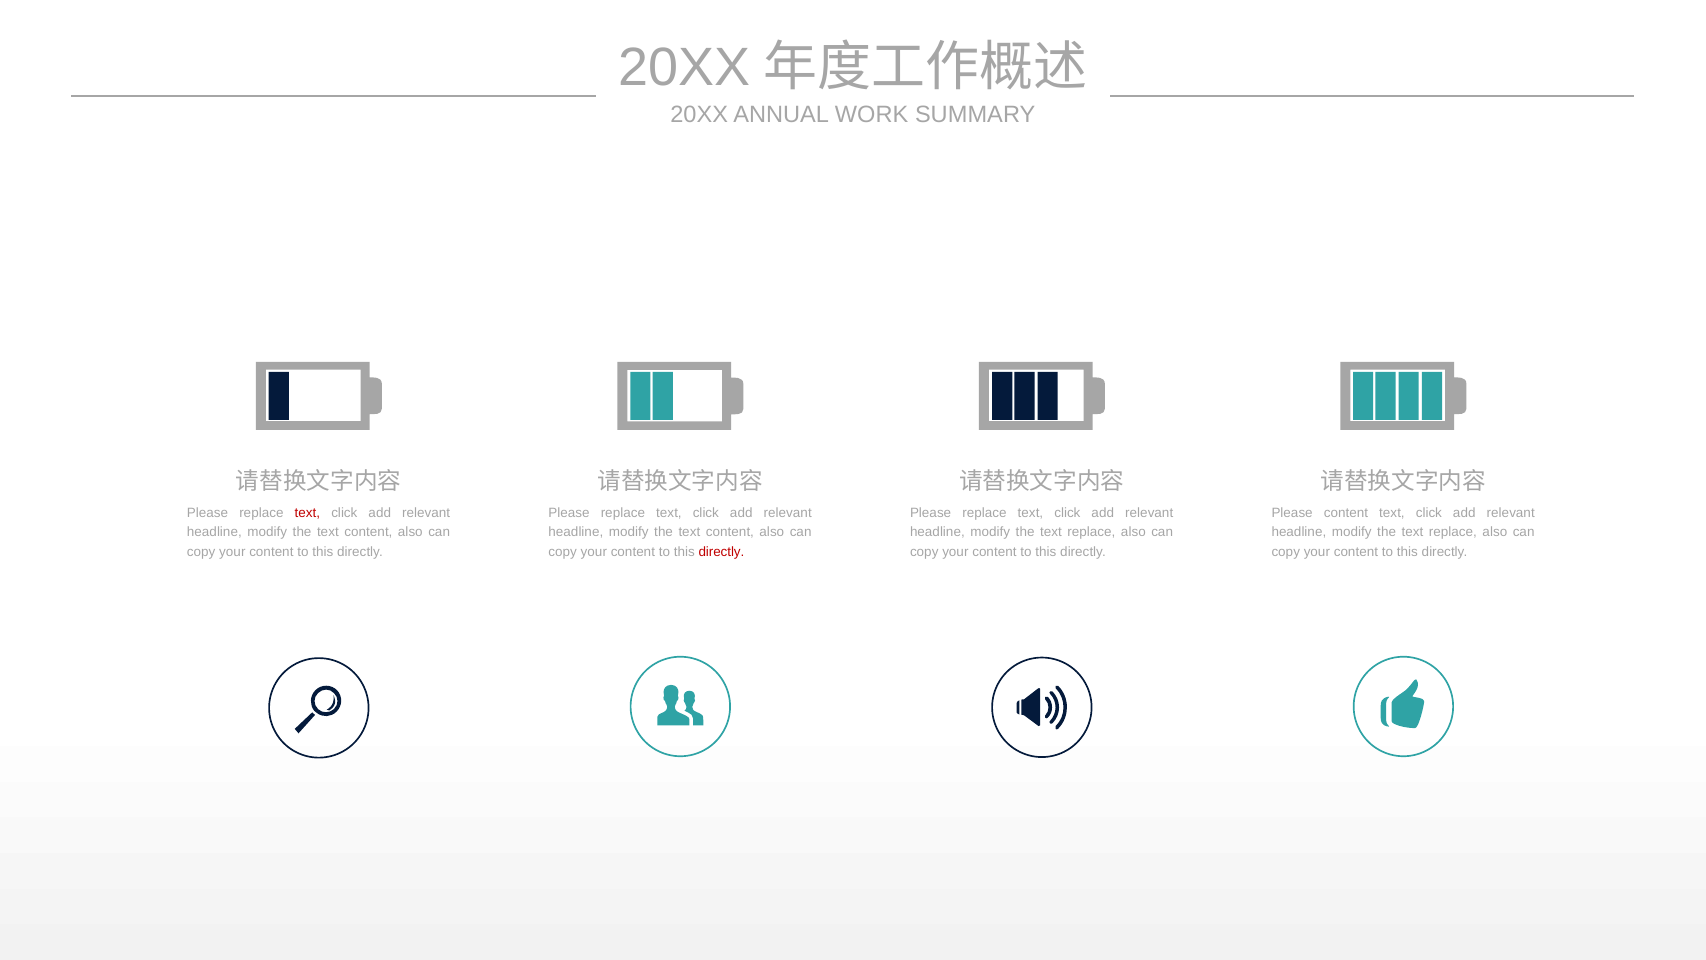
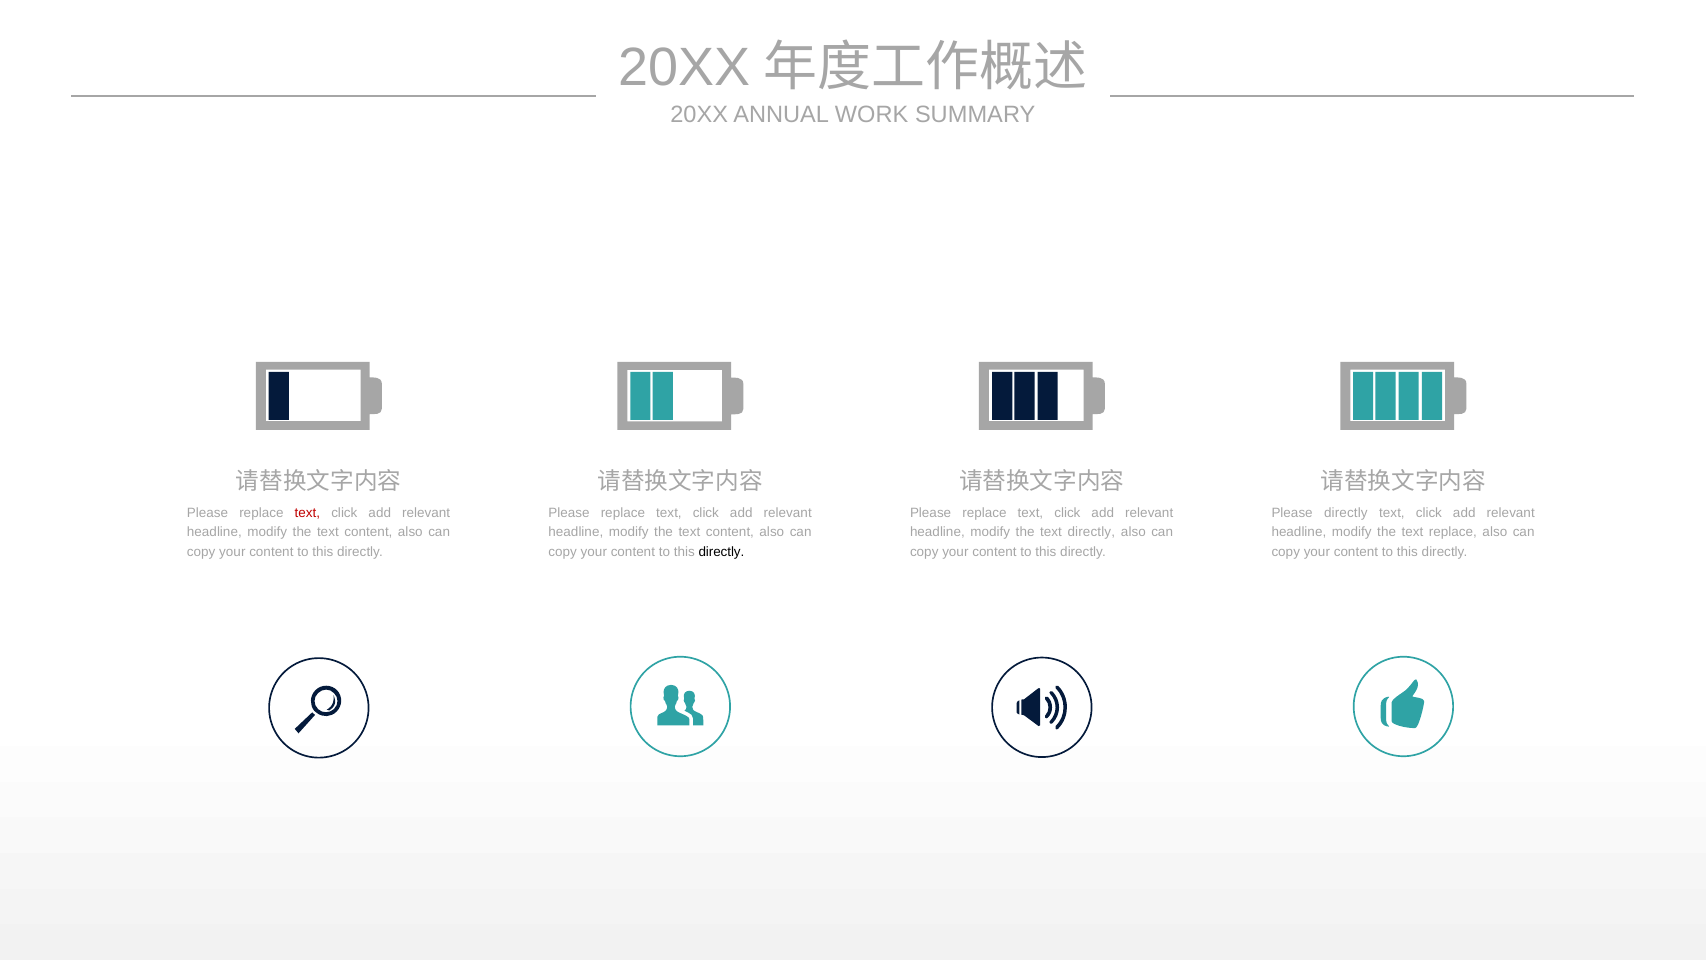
Please content: content -> directly (1346, 513)
replace: replace -> directly (1091, 532)
directly colour: red -> black (721, 552)
